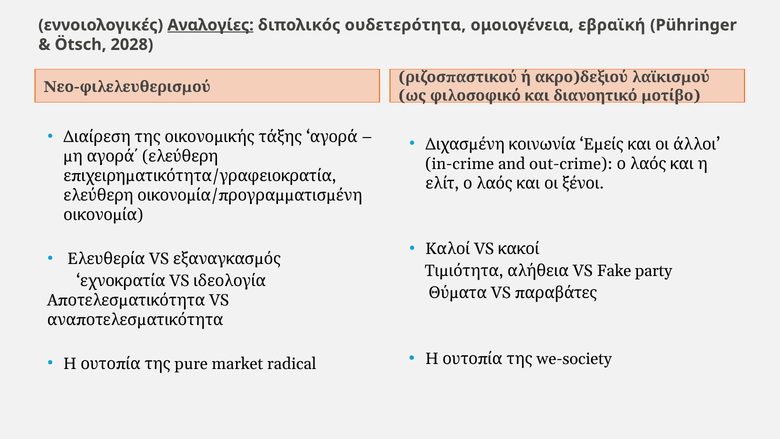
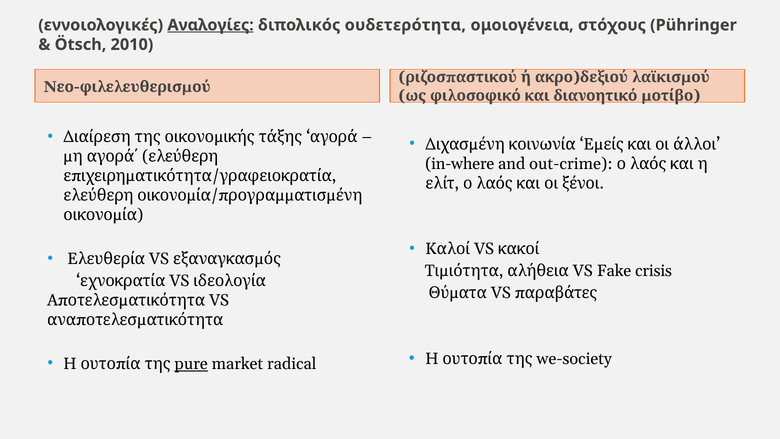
εβραϊκή: εβραϊκή -> στόχους (612, 25)
2028: 2028 -> 2010 (132, 45)
in-crime: in-crime -> in-where (460, 164)
party: party -> crisis (654, 271)
pure underline: none -> present (191, 364)
